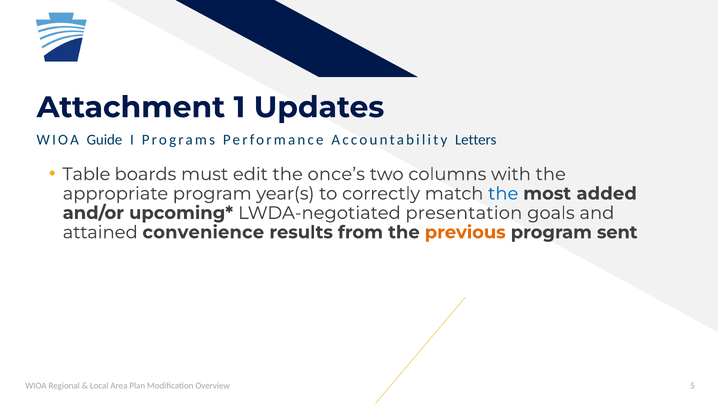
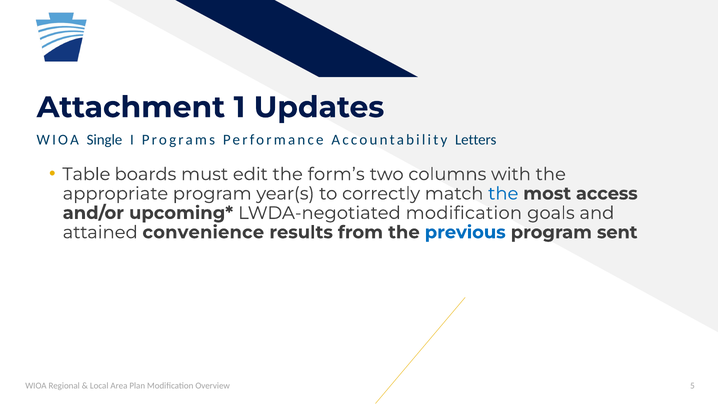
Guide: Guide -> Single (104, 140)
once’s: once’s -> form’s (336, 174)
added: added -> access (607, 194)
LWDA-negotiated presentation: presentation -> modification (464, 213)
previous colour: orange -> blue (465, 232)
